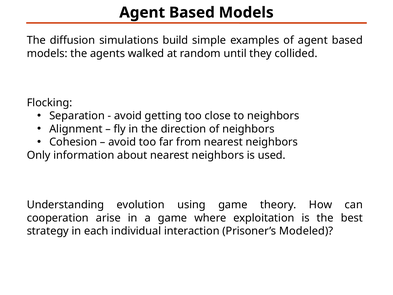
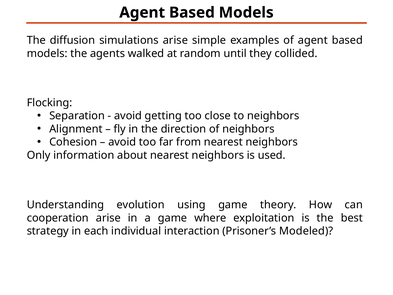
simulations build: build -> arise (175, 40)
